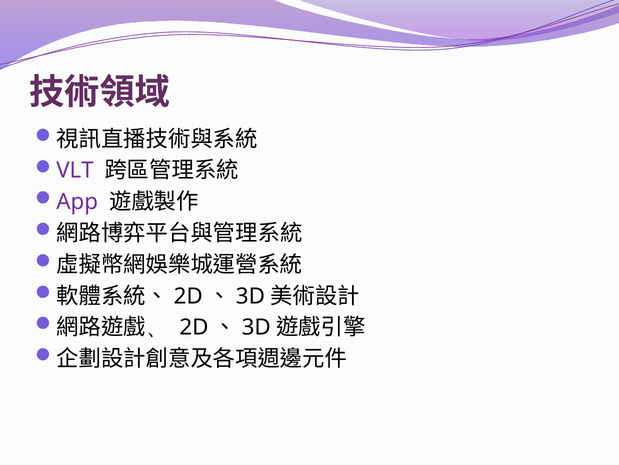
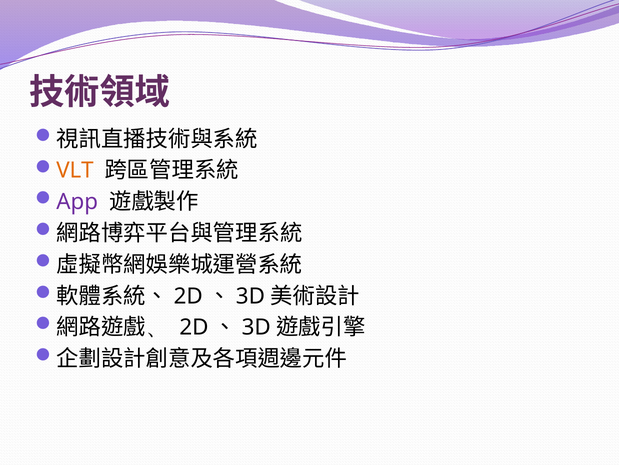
VLT colour: purple -> orange (75, 170)
